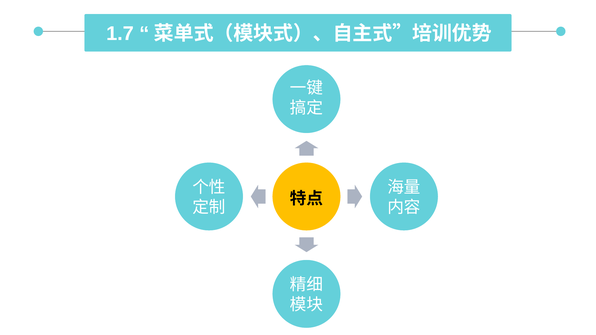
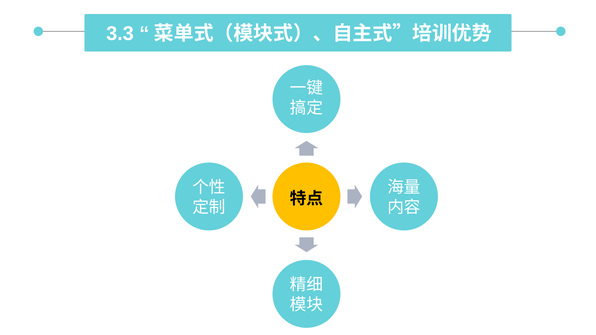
1.7: 1.7 -> 3.3 (120, 34)
